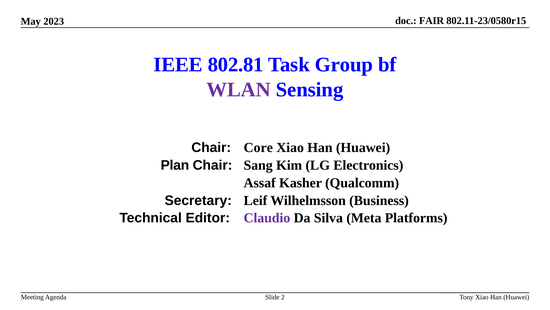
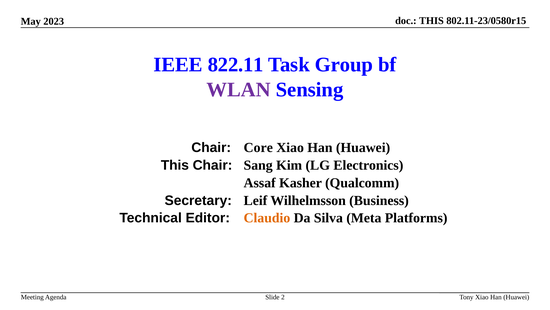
FAIR: FAIR -> THIS (431, 21)
802.81: 802.81 -> 822.11 (236, 65)
Plan: Plan -> This (175, 165)
Claudio colour: purple -> orange (267, 218)
